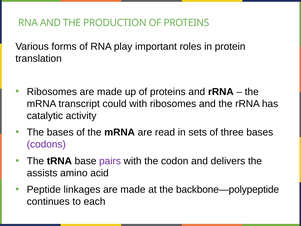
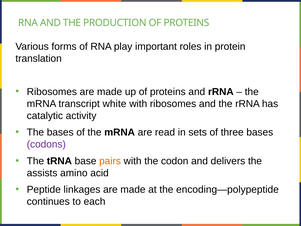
could: could -> white (114, 104)
pairs colour: purple -> orange (110, 161)
backbone—polypeptide: backbone—polypeptide -> encoding—polypeptide (227, 189)
